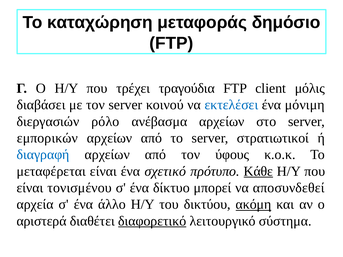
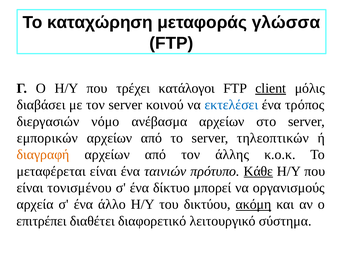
δημόσιο: δημόσιο -> γλώσσα (286, 23)
τραγούδια: τραγούδια -> κατάλογοι (187, 88)
client underline: none -> present (271, 88)
μόνιμη: μόνιμη -> τρόπος (305, 105)
ρόλο: ρόλο -> νόμο (105, 122)
στρατιωτικοί: στρατιωτικοί -> τηλεοπτικών (273, 138)
διαγραφή colour: blue -> orange (43, 155)
ύφους: ύφους -> άλλης (232, 155)
σχετικό: σχετικό -> ταινιών (165, 171)
αποσυνδεθεί: αποσυνδεθεί -> οργανισμούς (289, 188)
αριστερά: αριστερά -> επιτρέπει (42, 221)
διαφορετικό underline: present -> none (152, 221)
